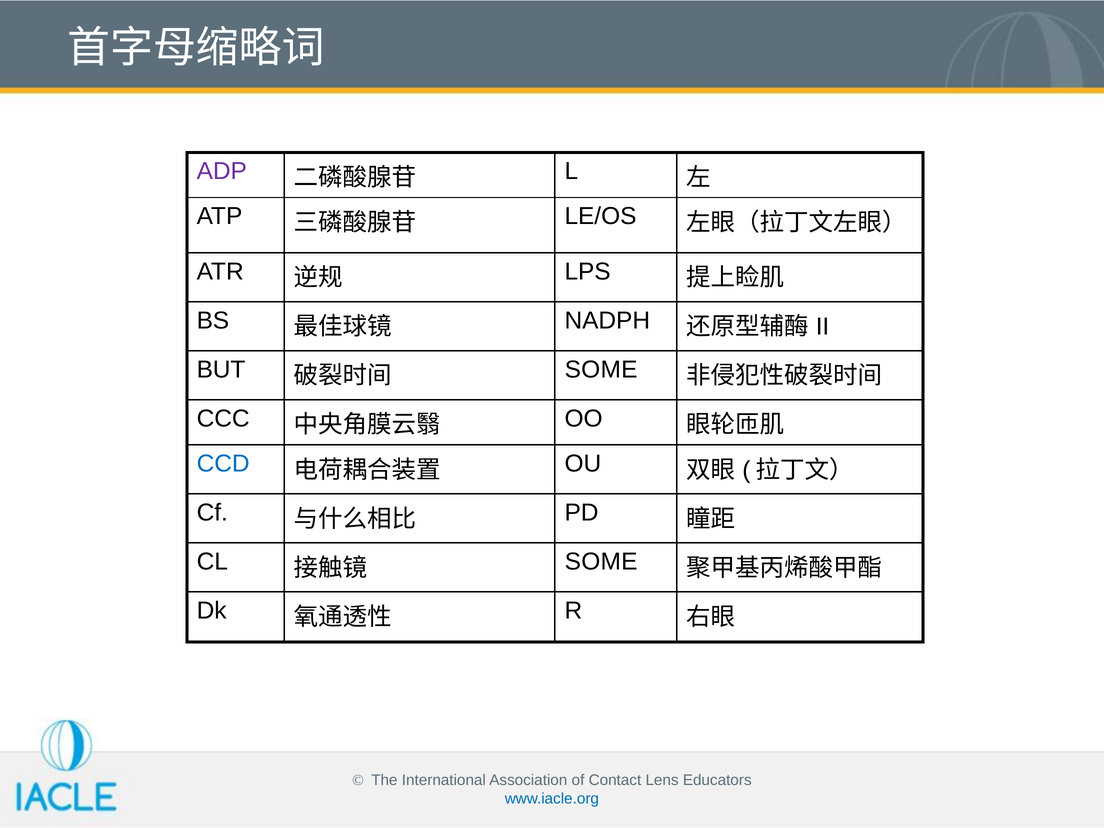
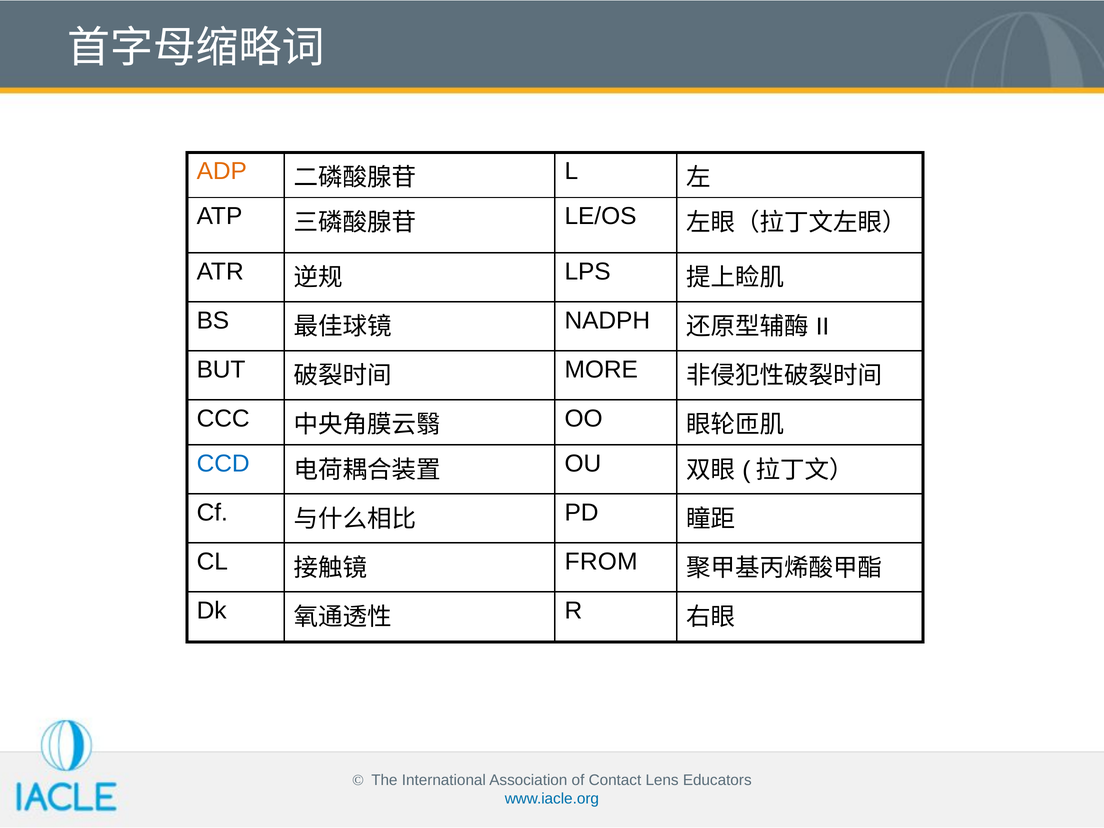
ADP colour: purple -> orange (222, 171)
SOME: SOME -> MORE (601, 370)
SOME: SOME -> FROM (601, 562)
